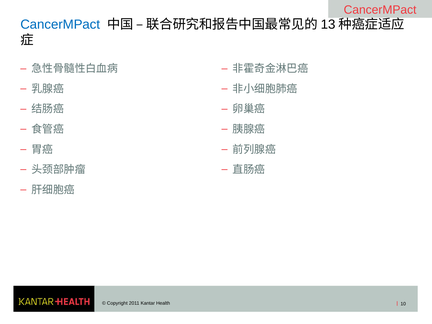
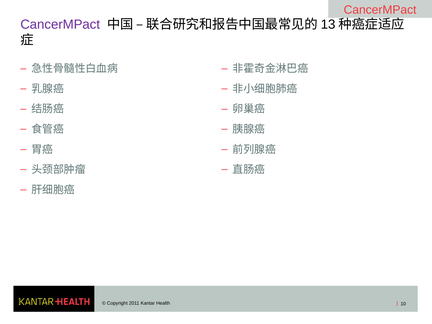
CancerMPact colour: blue -> purple (60, 24)
